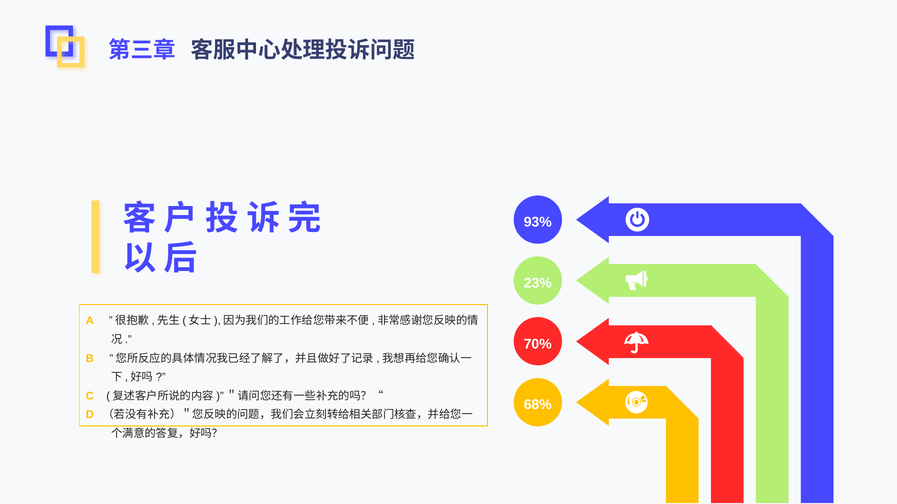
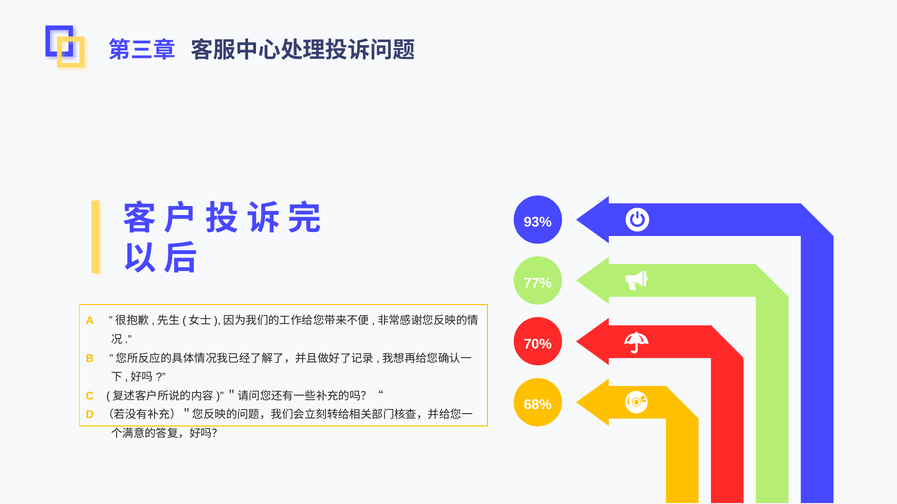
23%: 23% -> 77% (538, 283)
